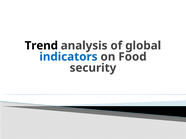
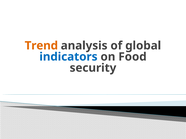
Trend colour: black -> orange (41, 46)
